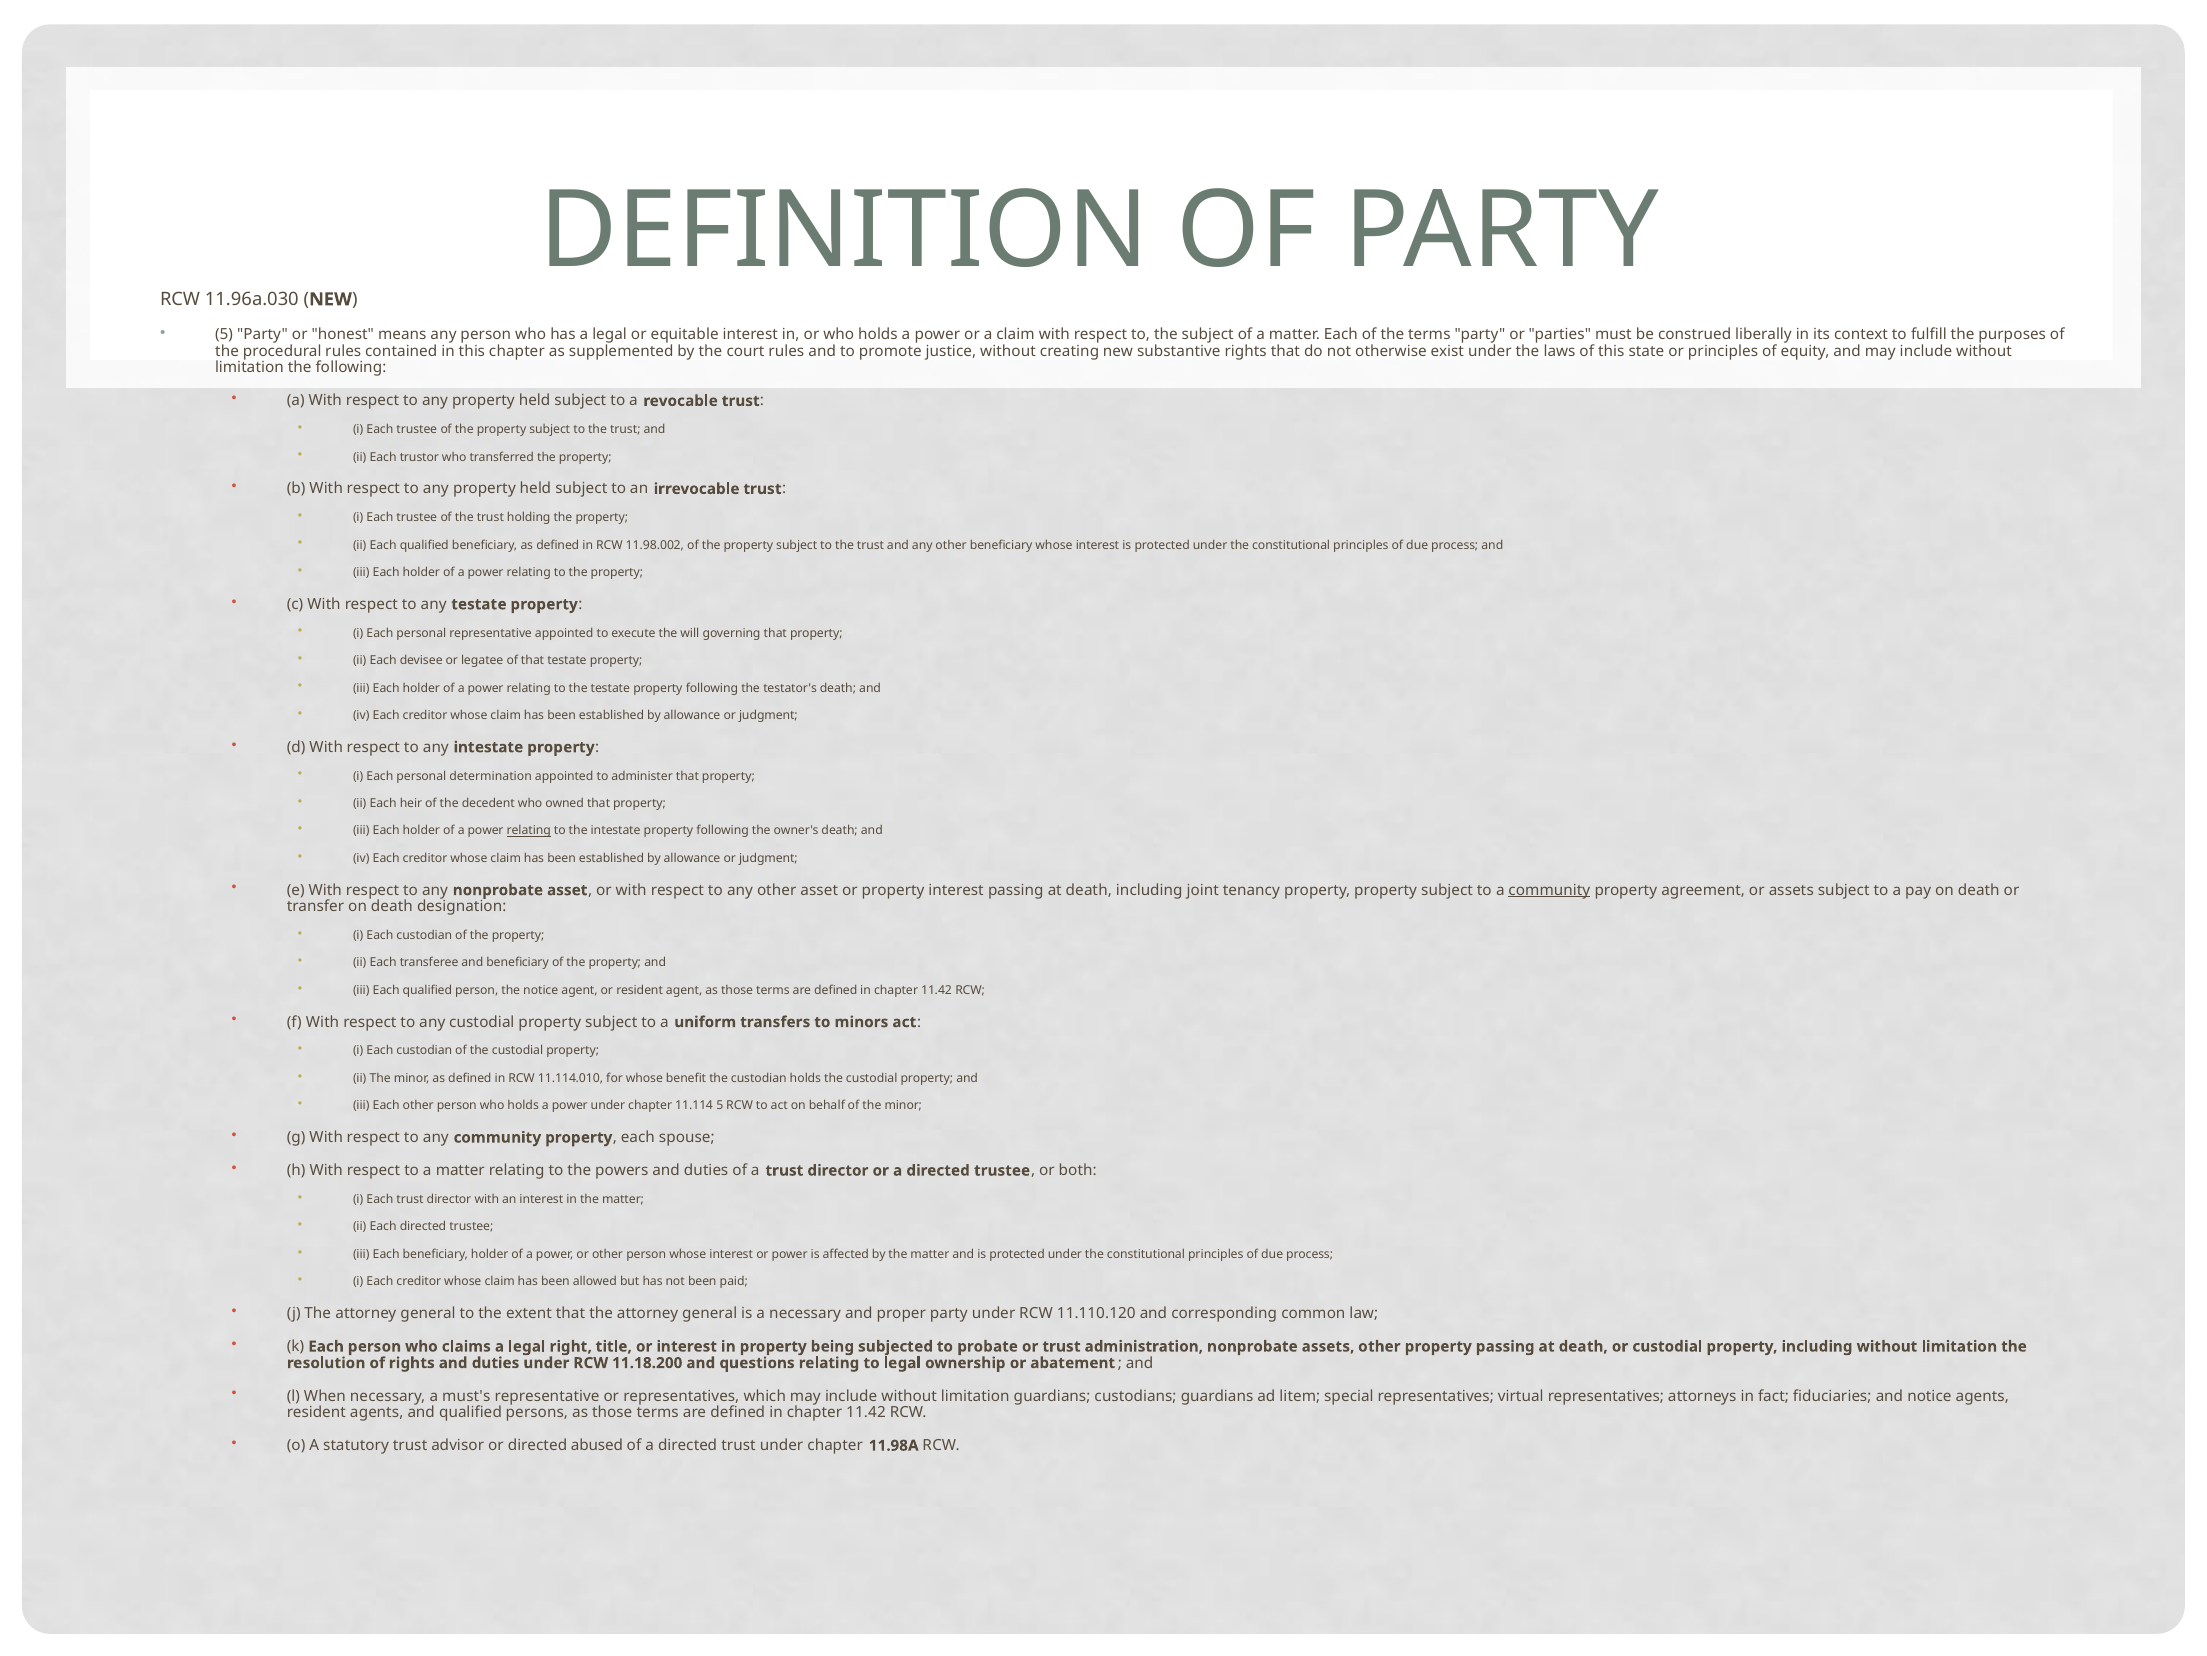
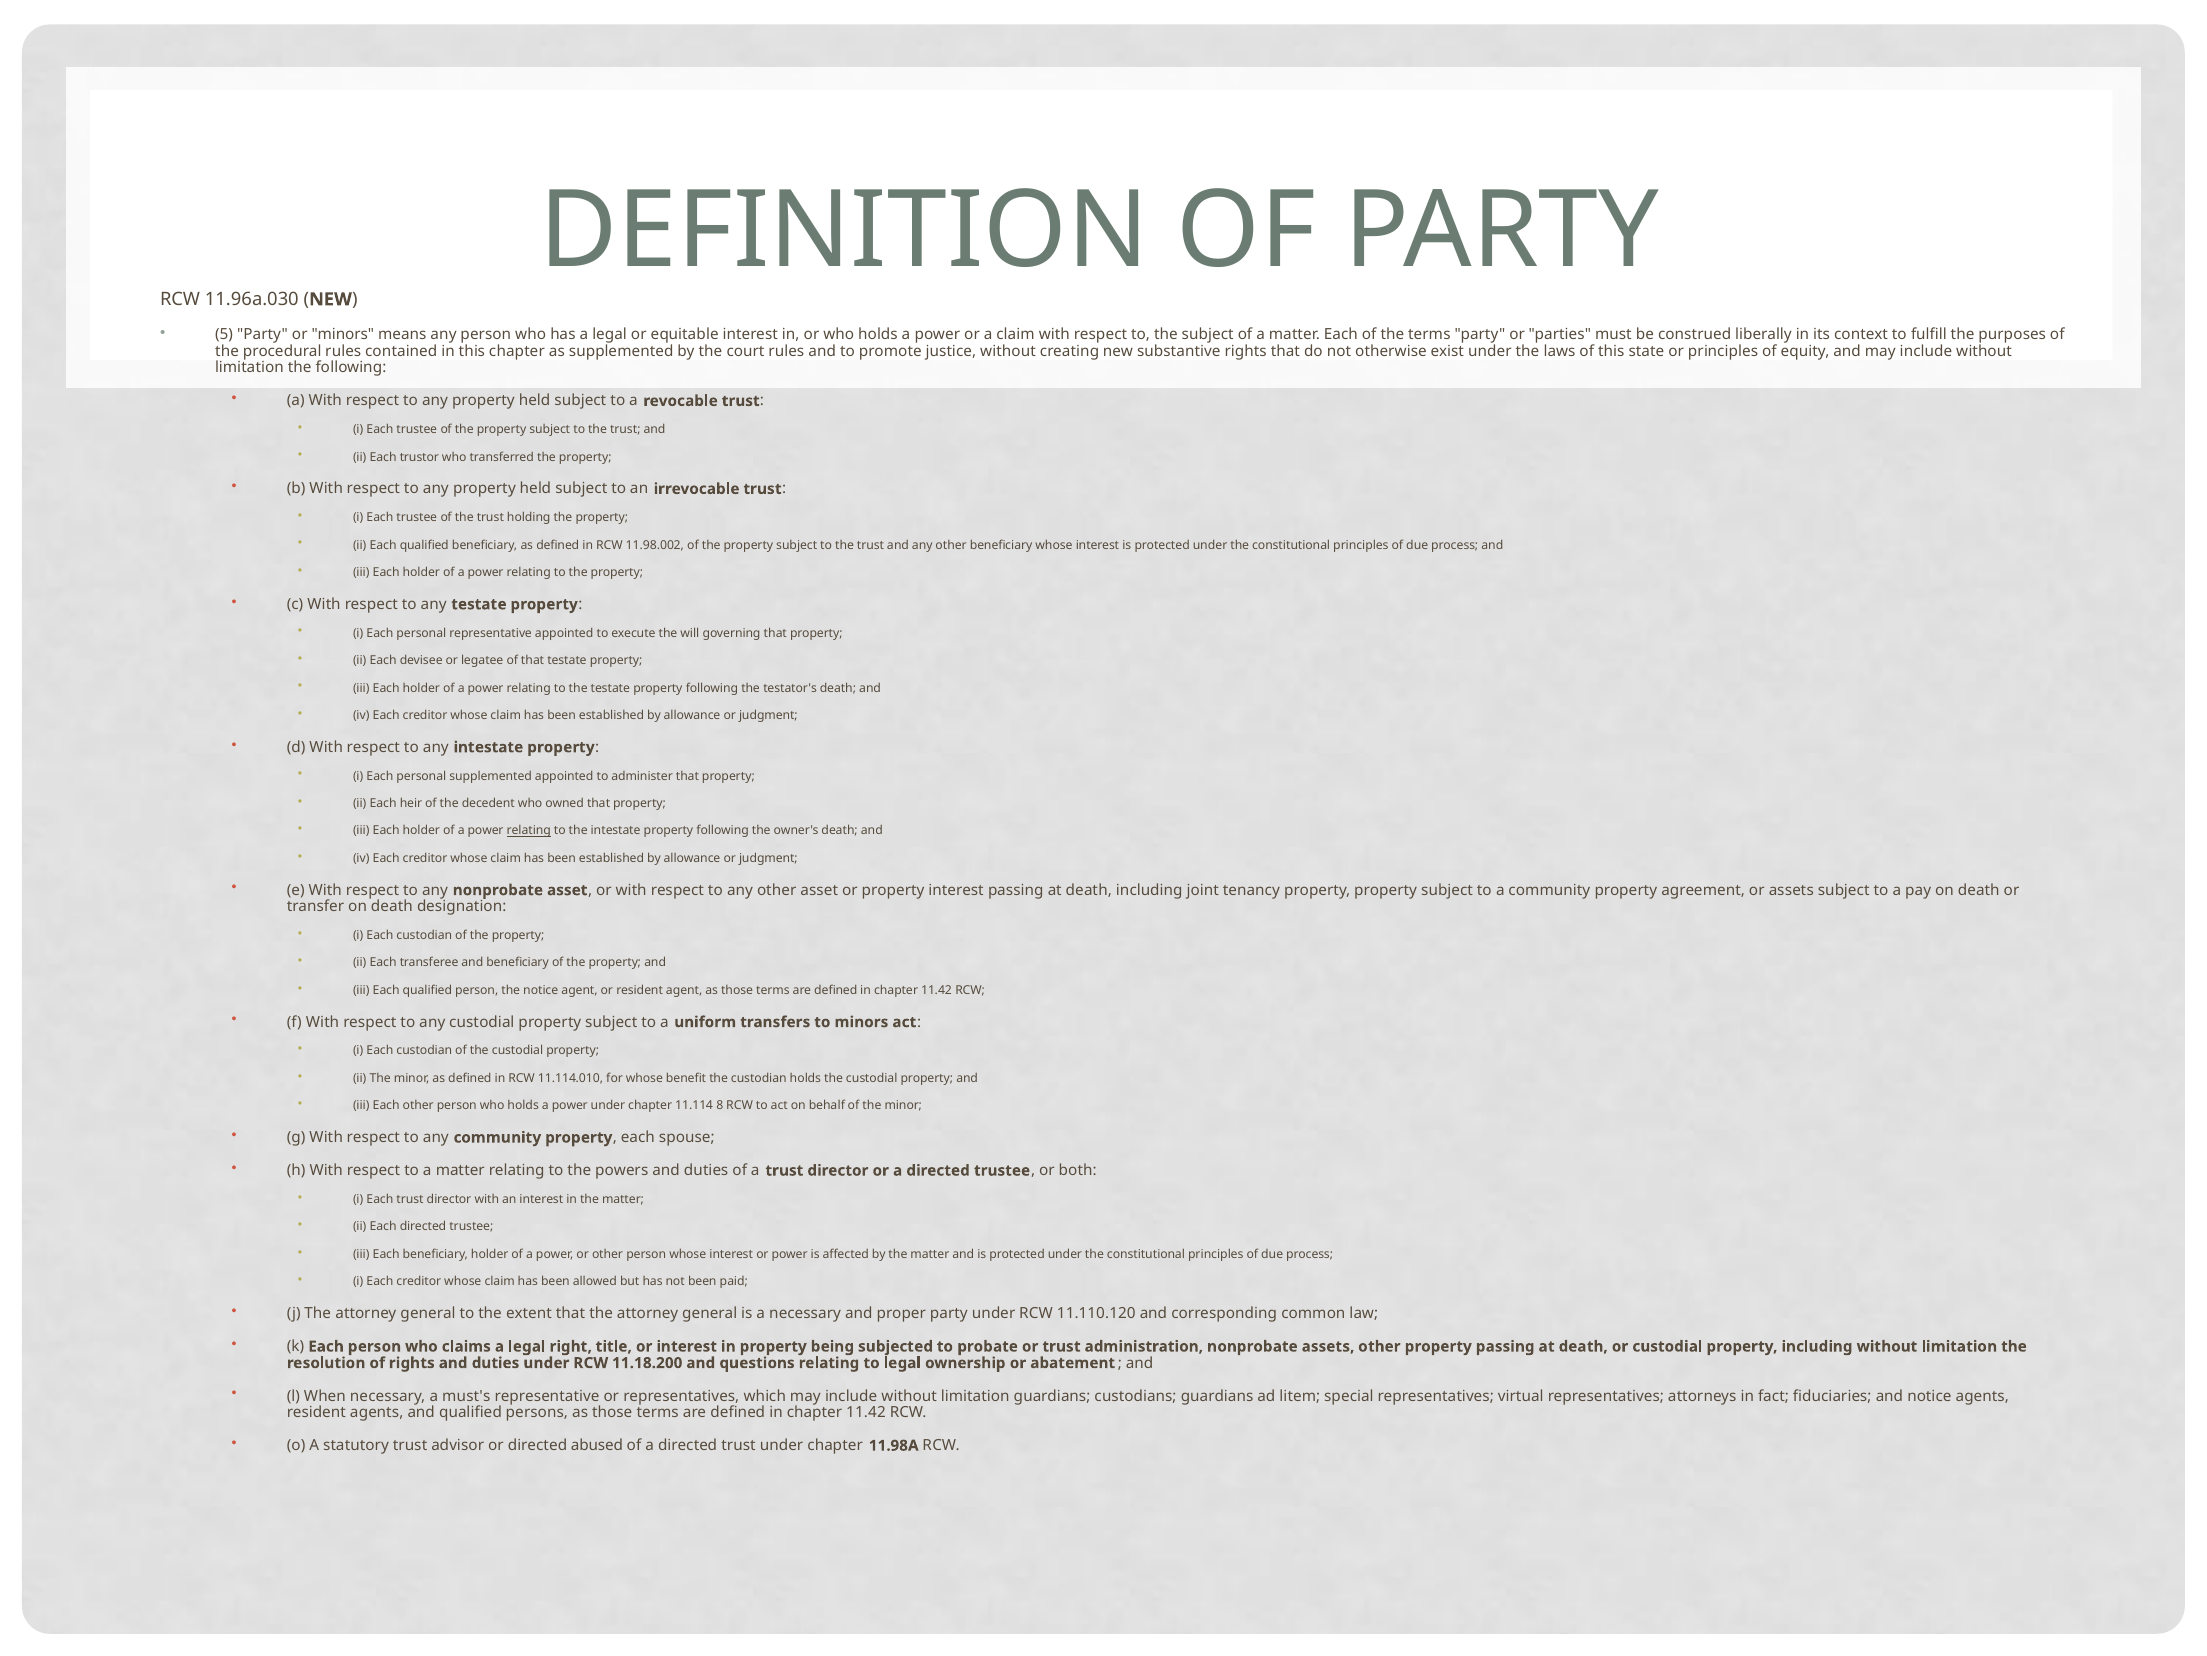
or honest: honest -> minors (343, 335)
personal determination: determination -> supplemented (491, 776)
community underline: present -> none (1549, 890)
11.114 5: 5 -> 8 (720, 1105)
